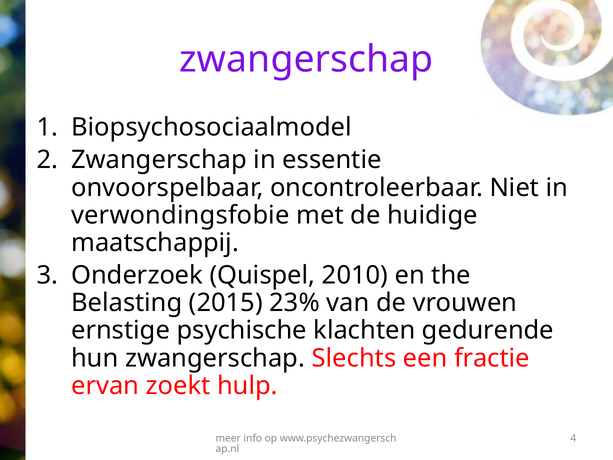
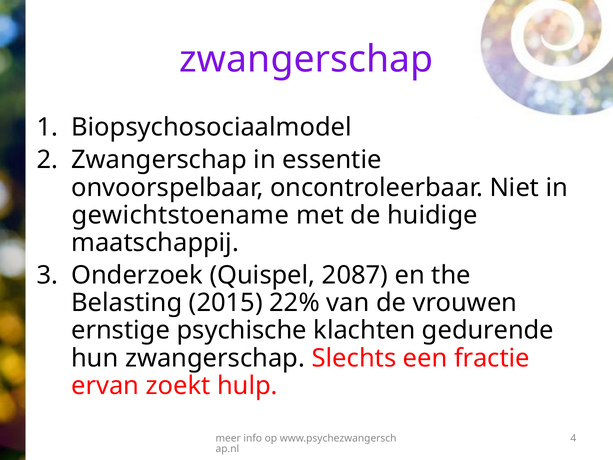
verwondingsfobie: verwondingsfobie -> gewichtstoename (180, 215)
2010: 2010 -> 2087 (355, 275)
23%: 23% -> 22% (295, 303)
